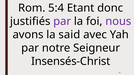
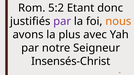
5:4: 5:4 -> 5:2 (56, 8)
nous colour: purple -> orange (118, 21)
said: said -> plus (69, 35)
